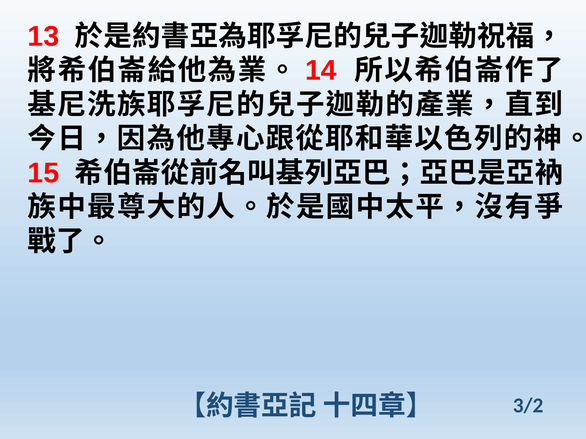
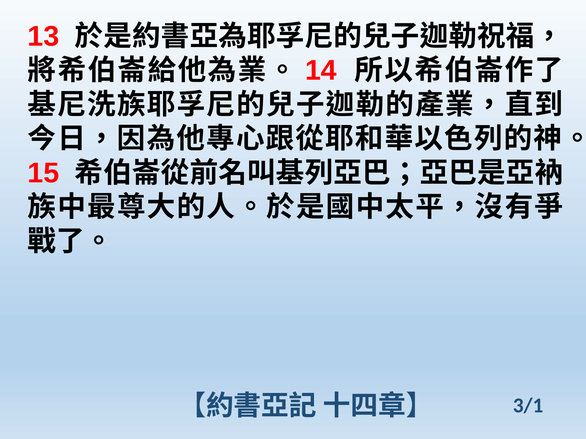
3/2: 3/2 -> 3/1 (528, 406)
